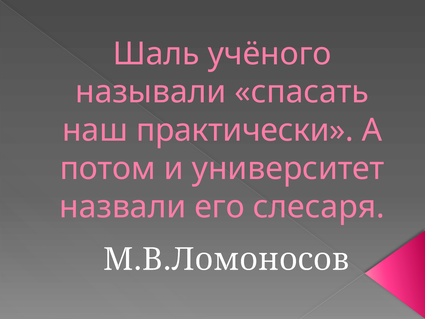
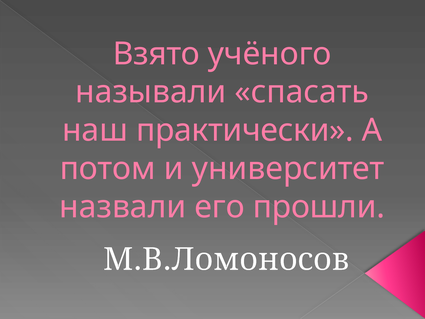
Шаль: Шаль -> Взято (156, 54)
слесаря: слесаря -> прошли (319, 207)
